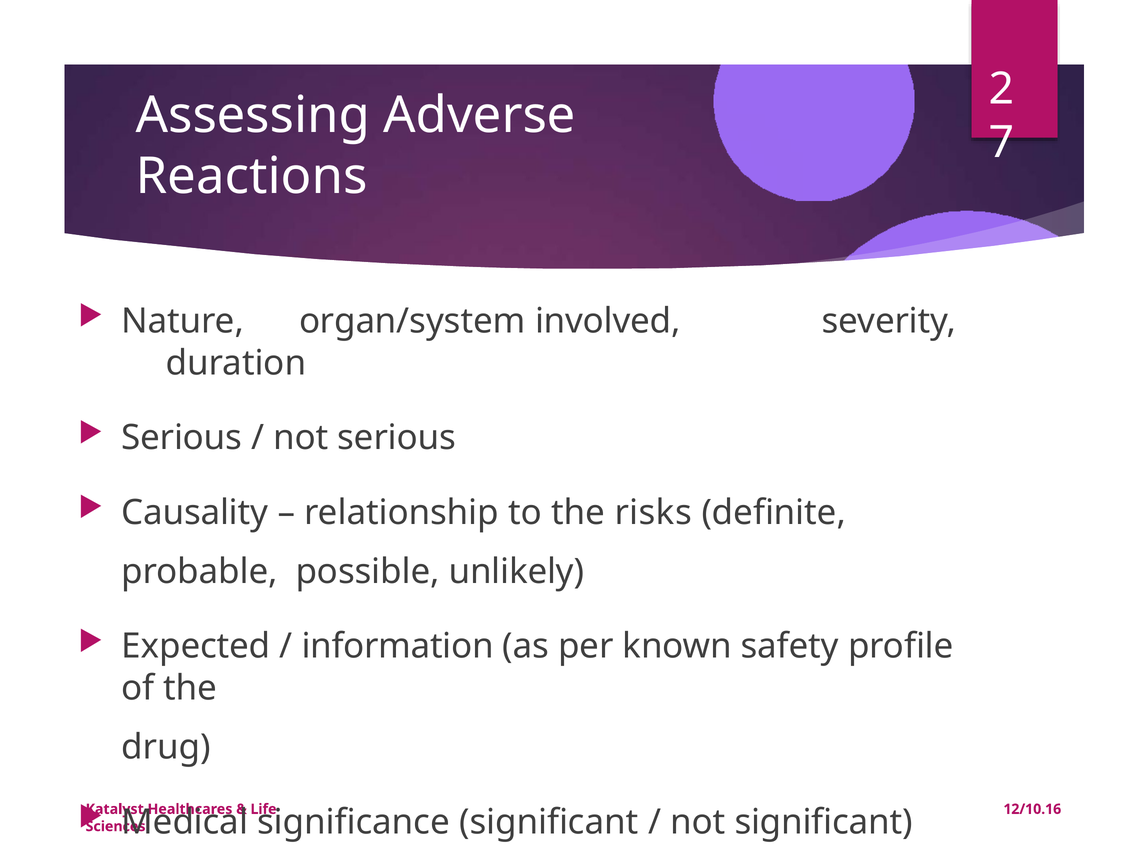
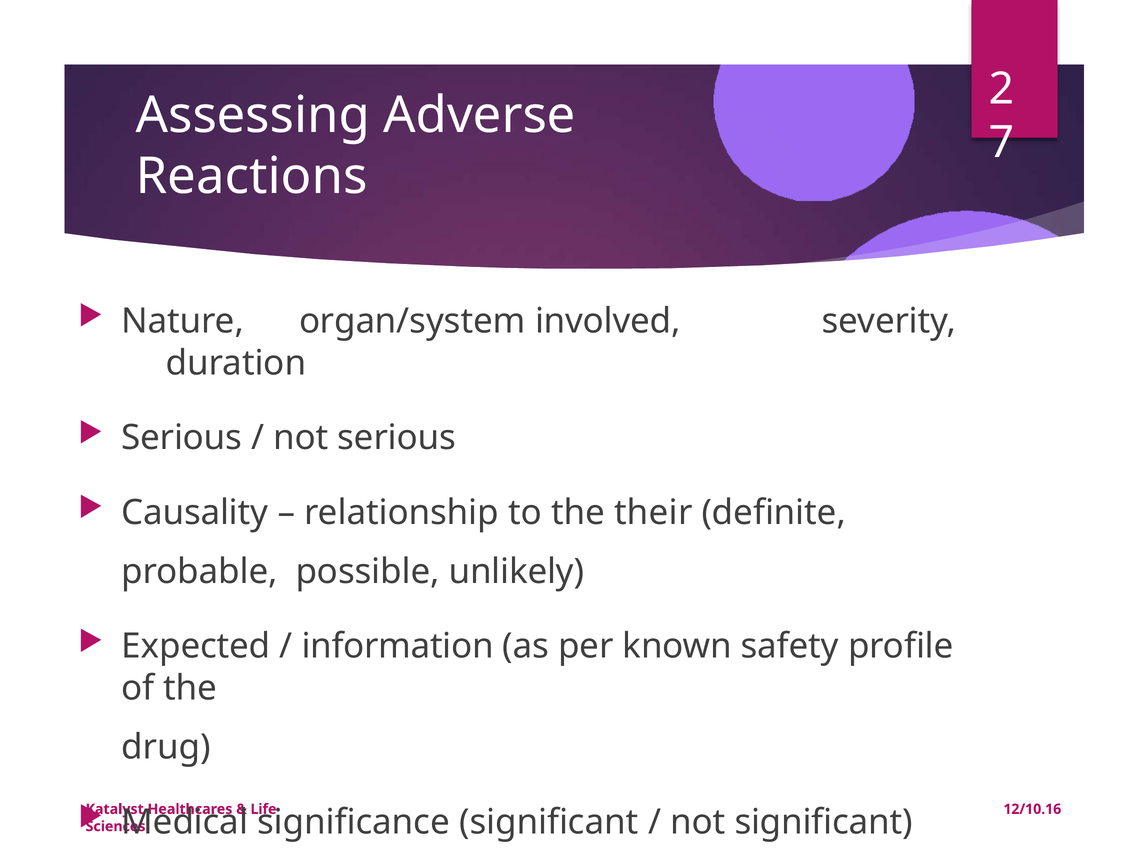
risks: risks -> their (653, 513)
